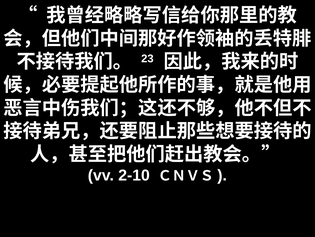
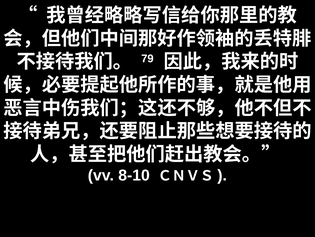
23: 23 -> 79 (147, 59)
2-10: 2-10 -> 8-10 (134, 175)
